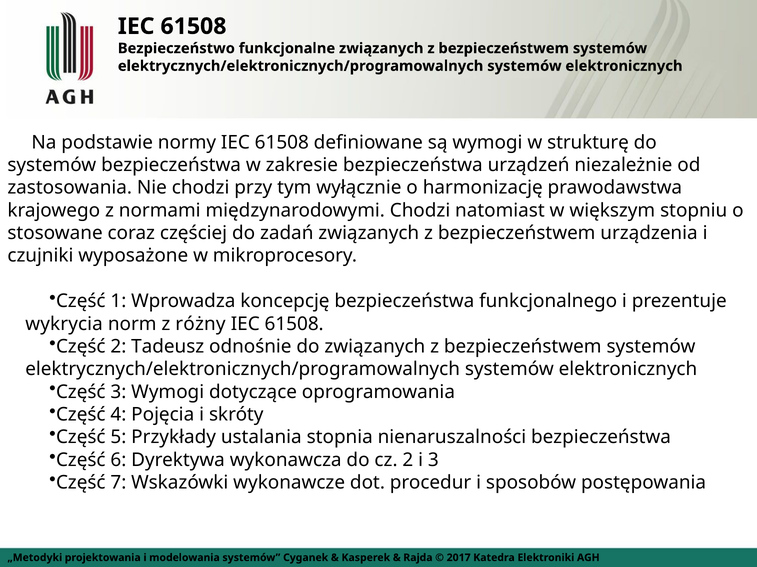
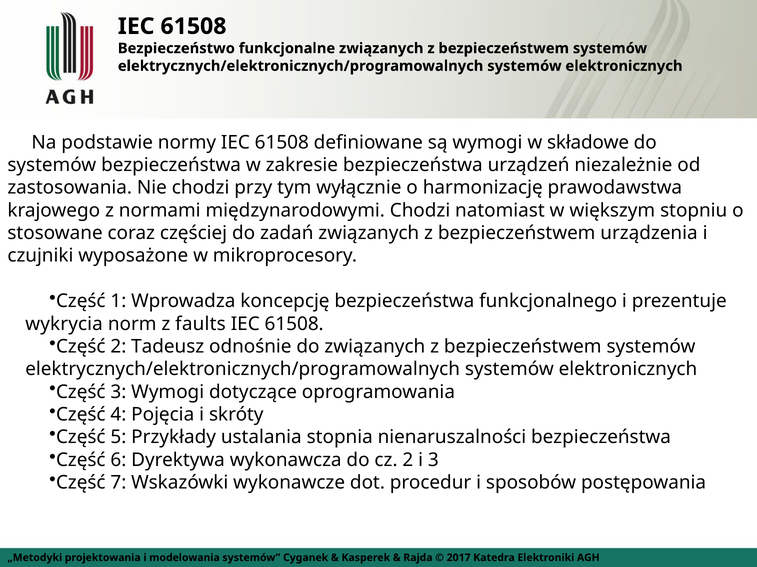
strukturę: strukturę -> składowe (588, 143)
różny: różny -> faults (200, 324)
